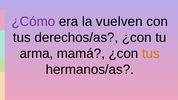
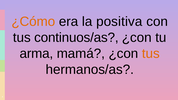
¿Cómo colour: purple -> orange (33, 22)
vuelven: vuelven -> positiva (119, 22)
derechos/as: derechos/as -> continuos/as (76, 38)
